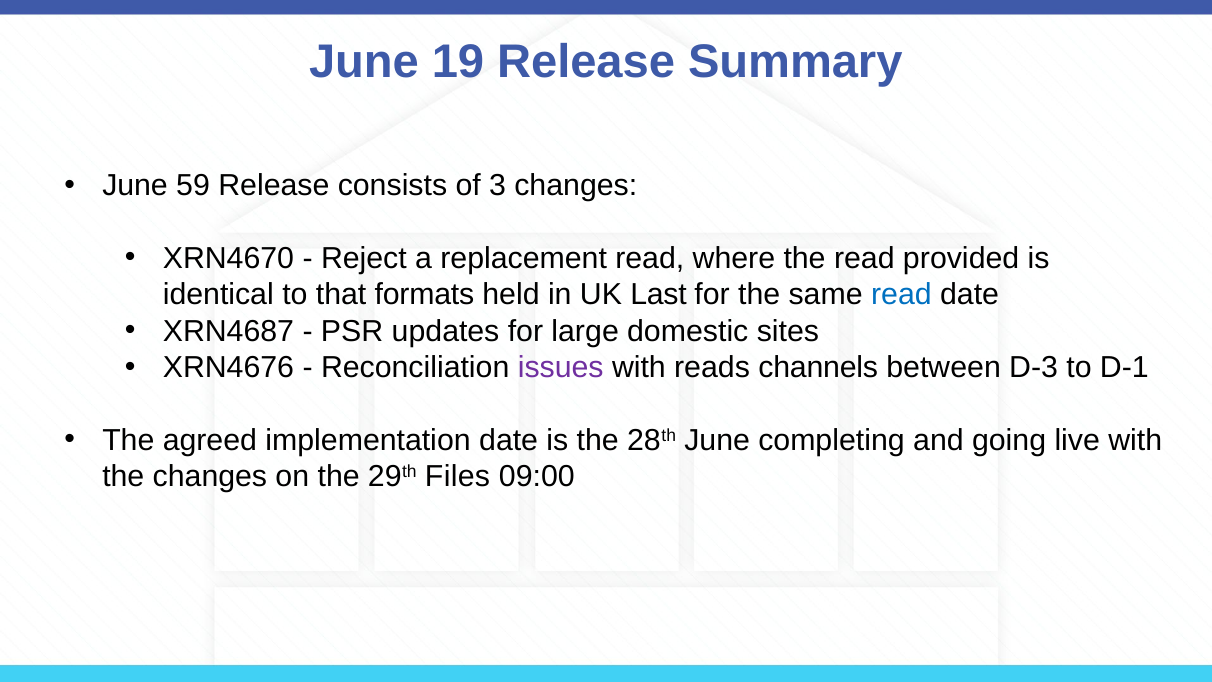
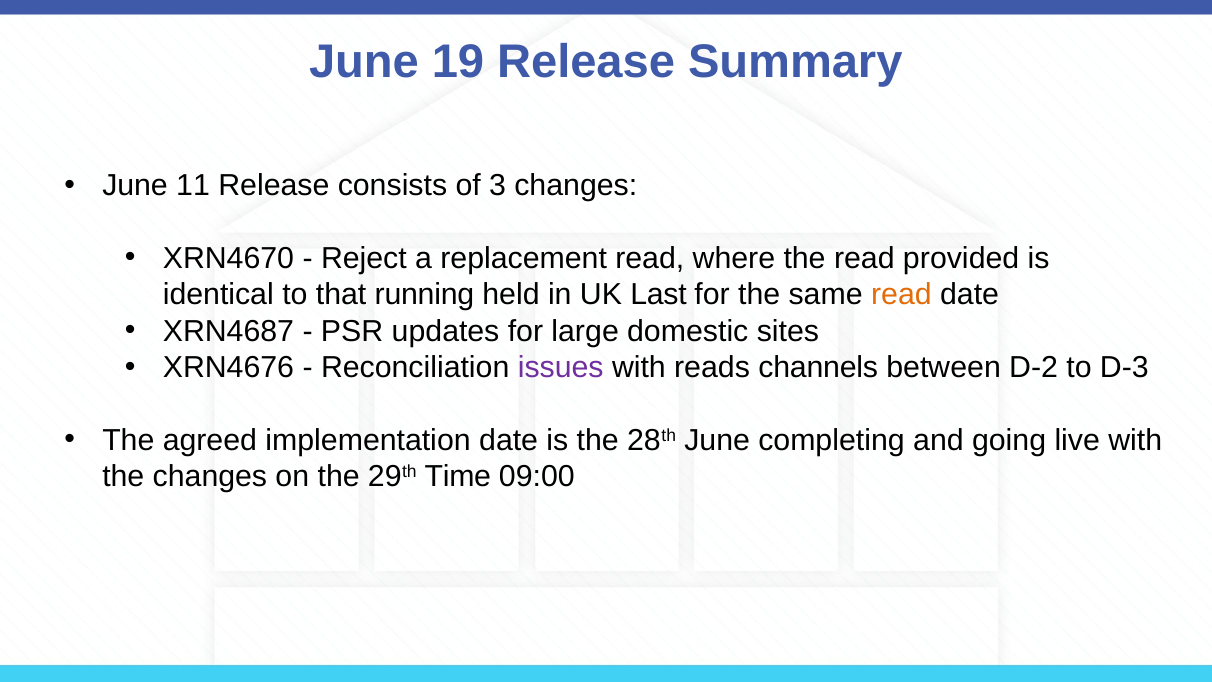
59: 59 -> 11 (193, 186)
formats: formats -> running (424, 295)
read colour: blue -> orange (901, 295)
D-3: D-3 -> D-2 (1034, 368)
D-1: D-1 -> D-3 (1124, 368)
Files: Files -> Time (458, 477)
